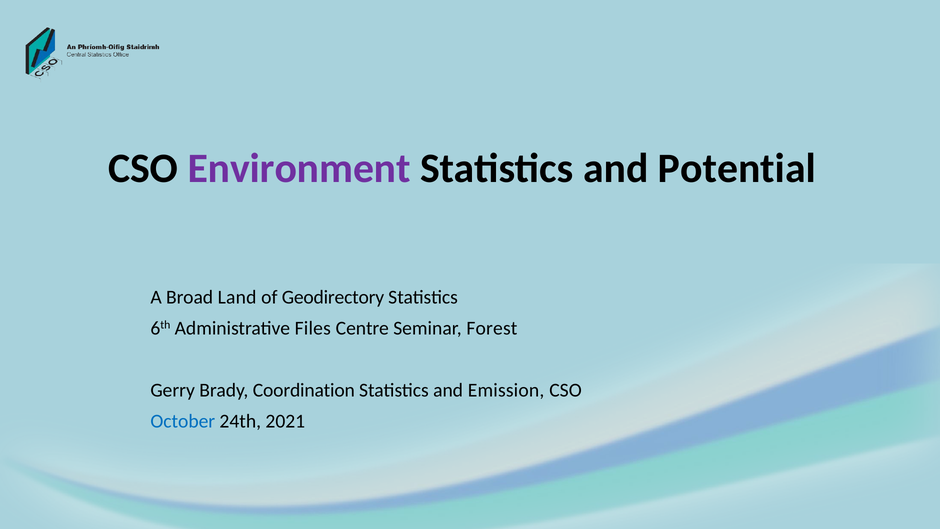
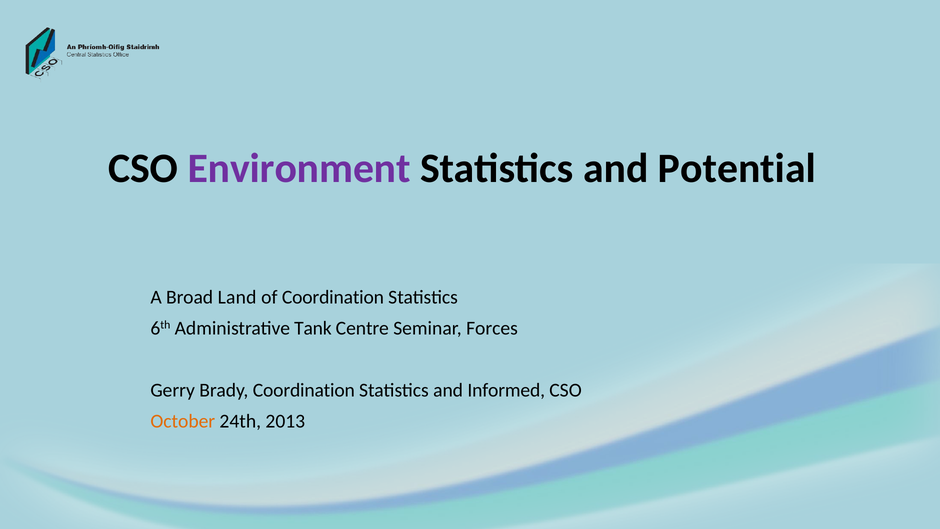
of Geodirectory: Geodirectory -> Coordination (333, 297)
Files: Files -> Tank (313, 328)
Forest: Forest -> Forces (492, 328)
Emission: Emission -> Informed (506, 390)
October colour: blue -> orange (183, 421)
2021: 2021 -> 2013 (285, 421)
